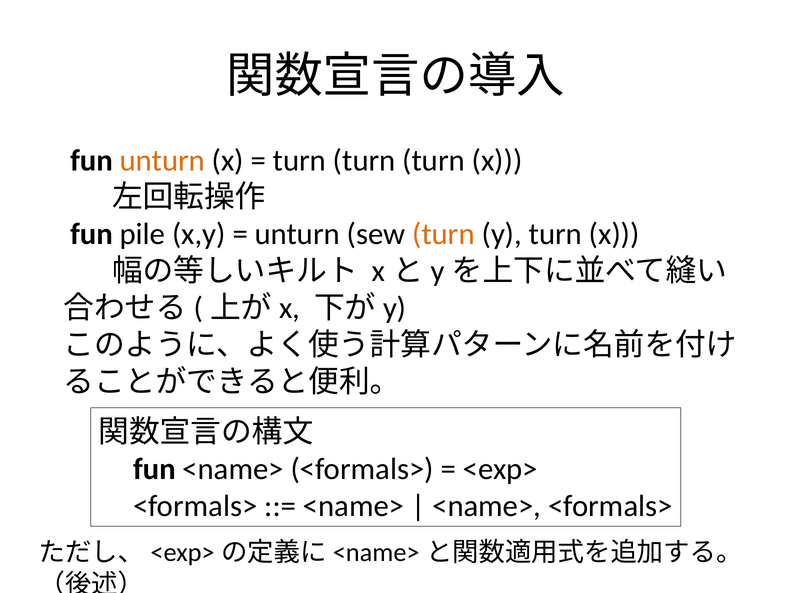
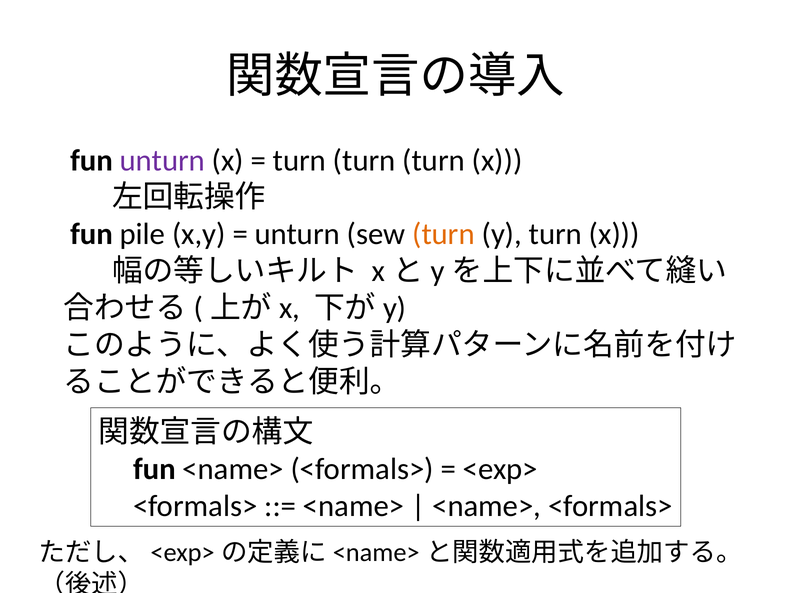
unturn colour: orange -> purple (162, 160)
